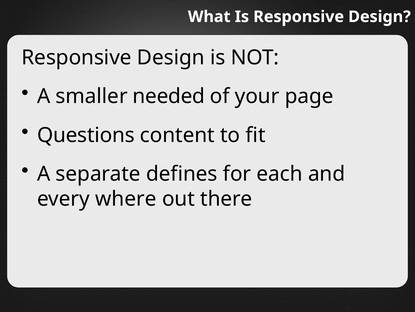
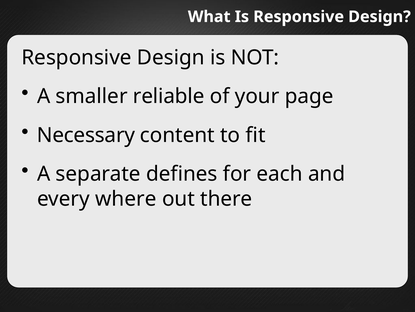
needed: needed -> reliable (169, 96)
Questions: Questions -> Necessary (86, 135)
